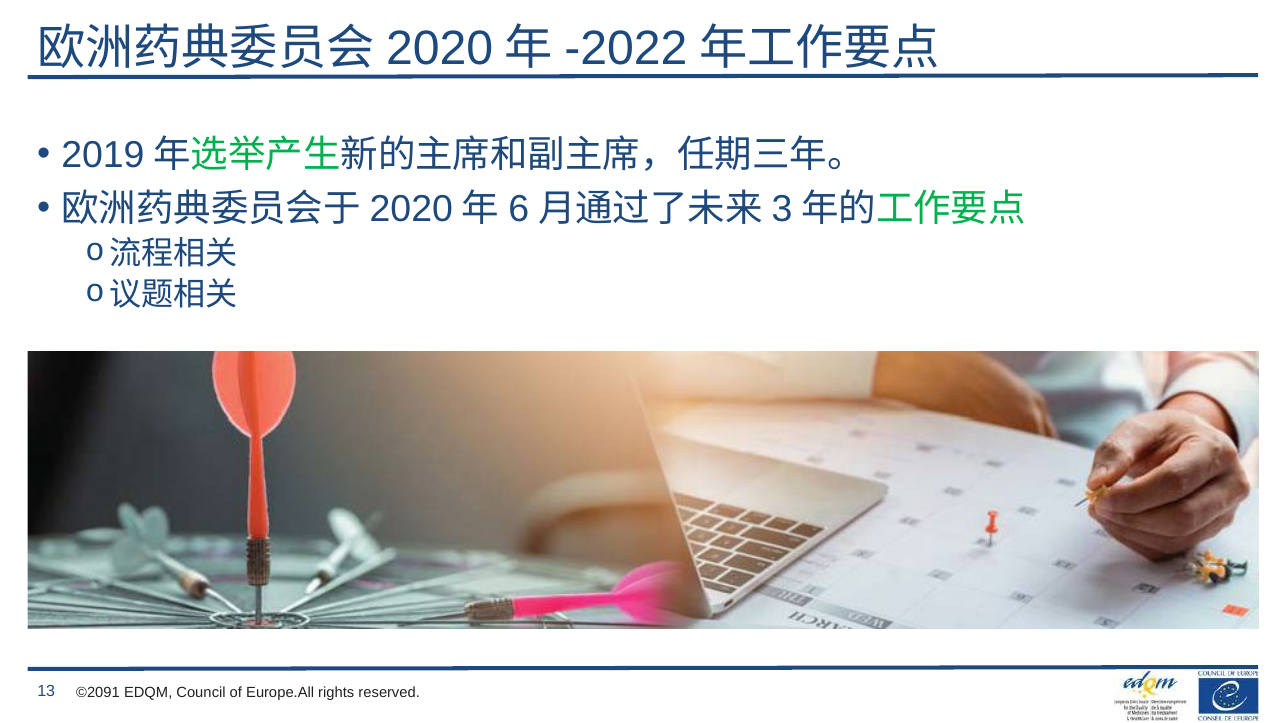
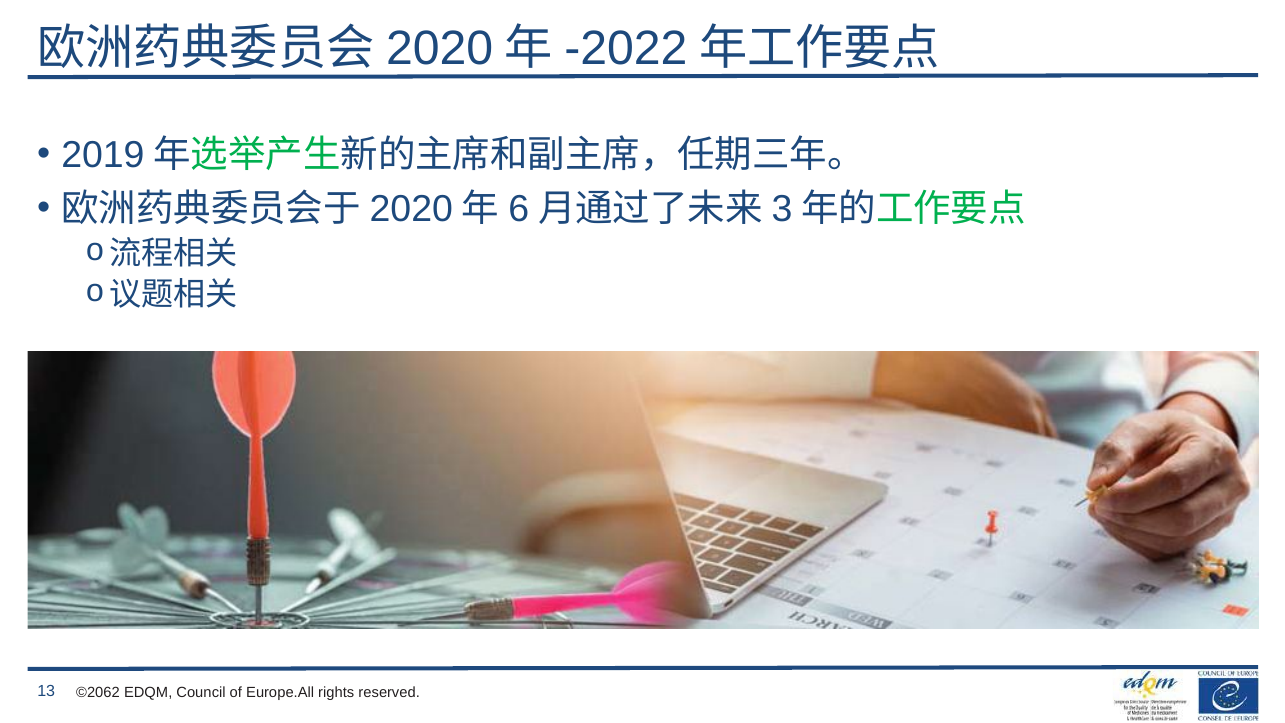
©2091: ©2091 -> ©2062 (98, 692)
